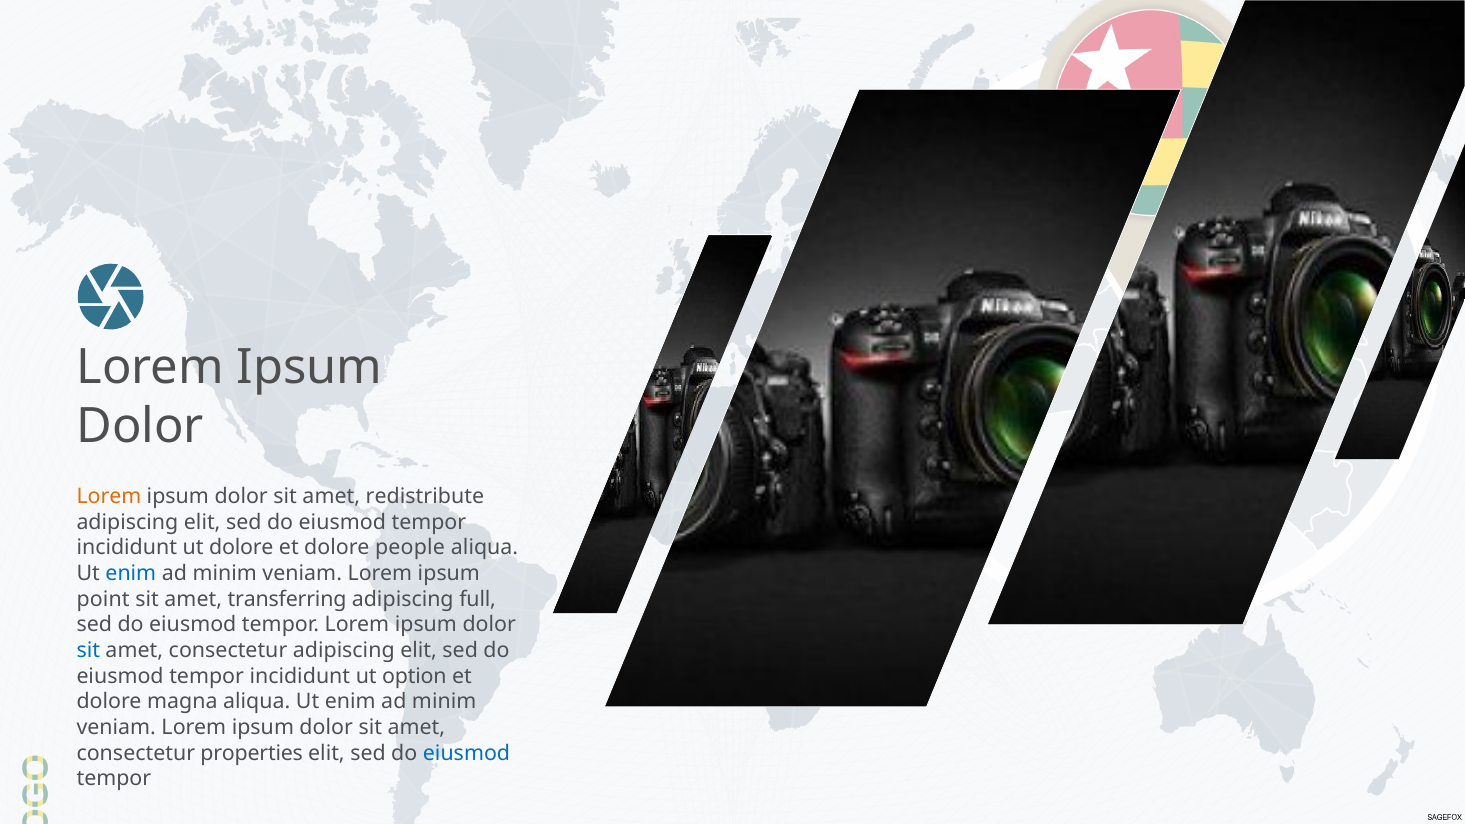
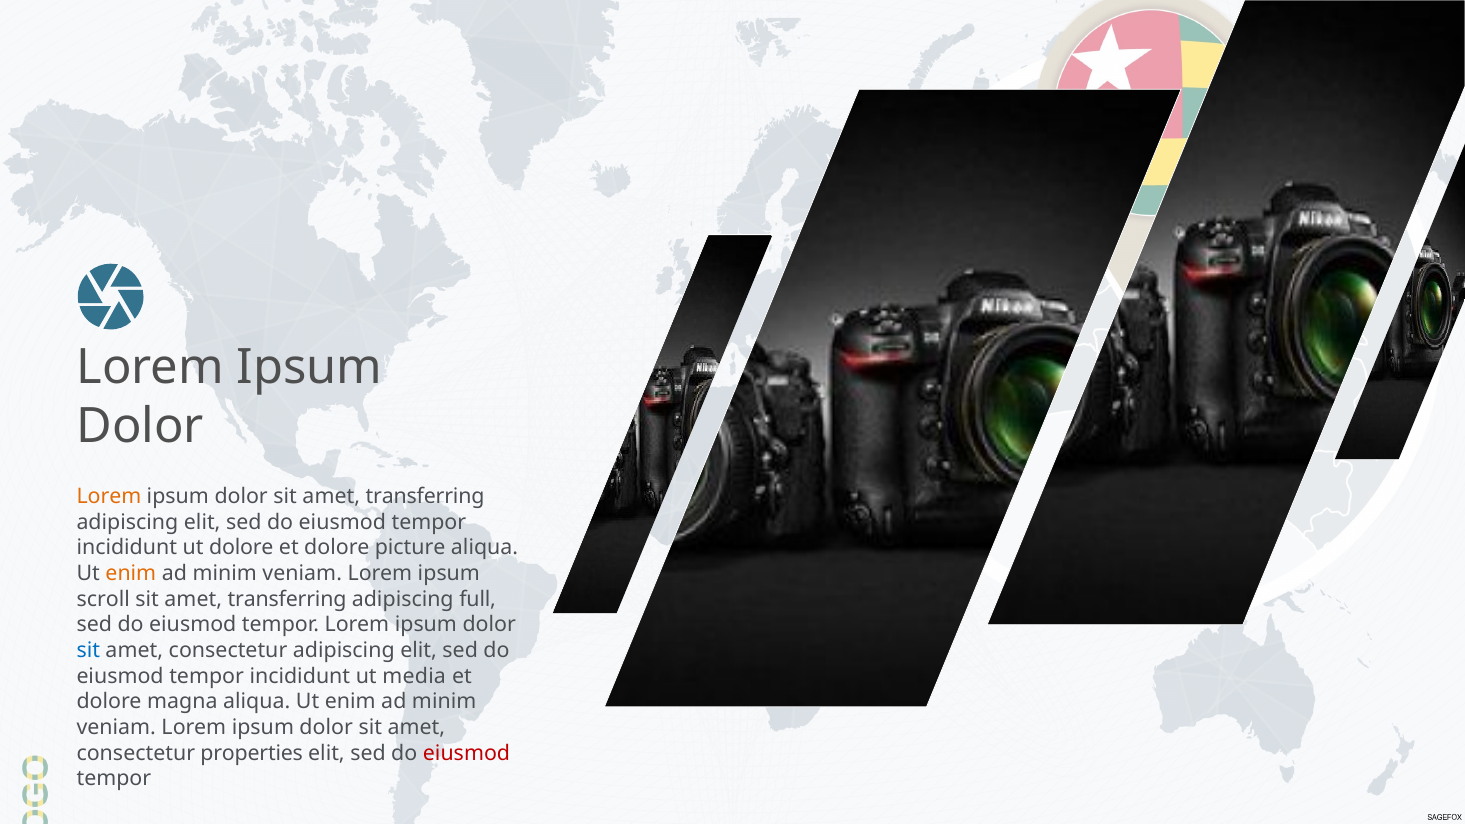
dolor sit amet redistribute: redistribute -> transferring (425, 497)
people: people -> picture (410, 548)
enim colour: blue -> orange (131, 573)
point: point -> scroll (103, 599)
option: option -> media (414, 676)
eiusmod colour: blue -> red (467, 753)
